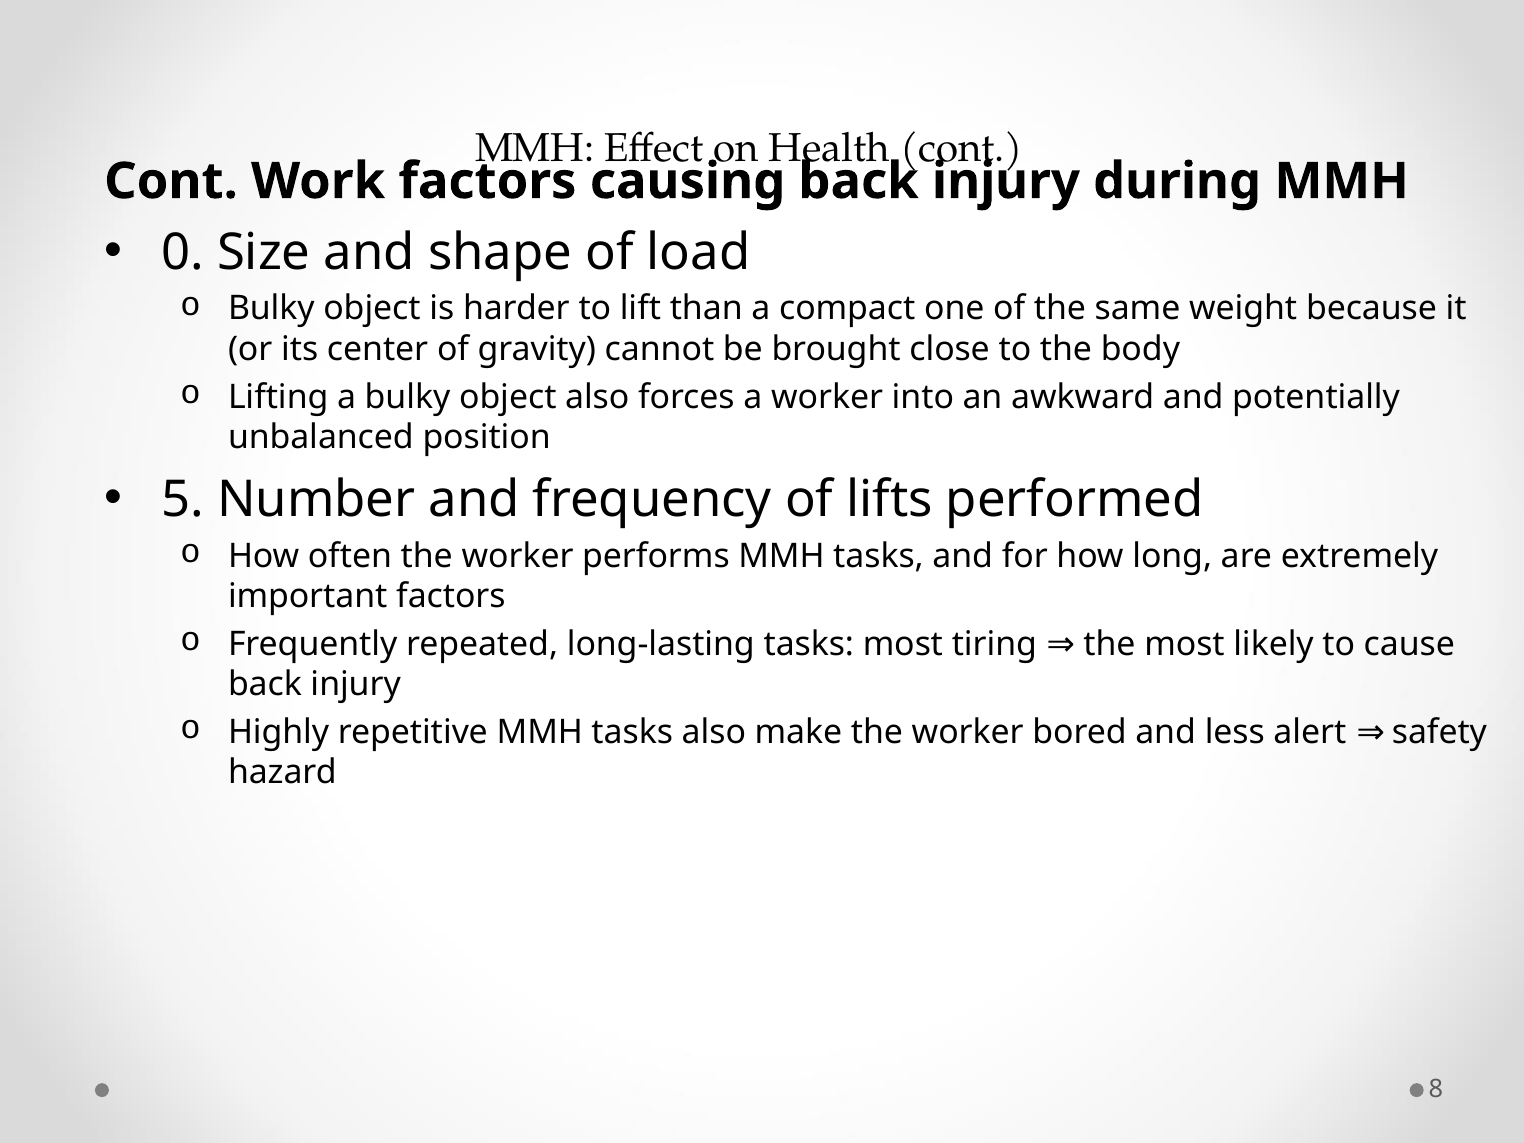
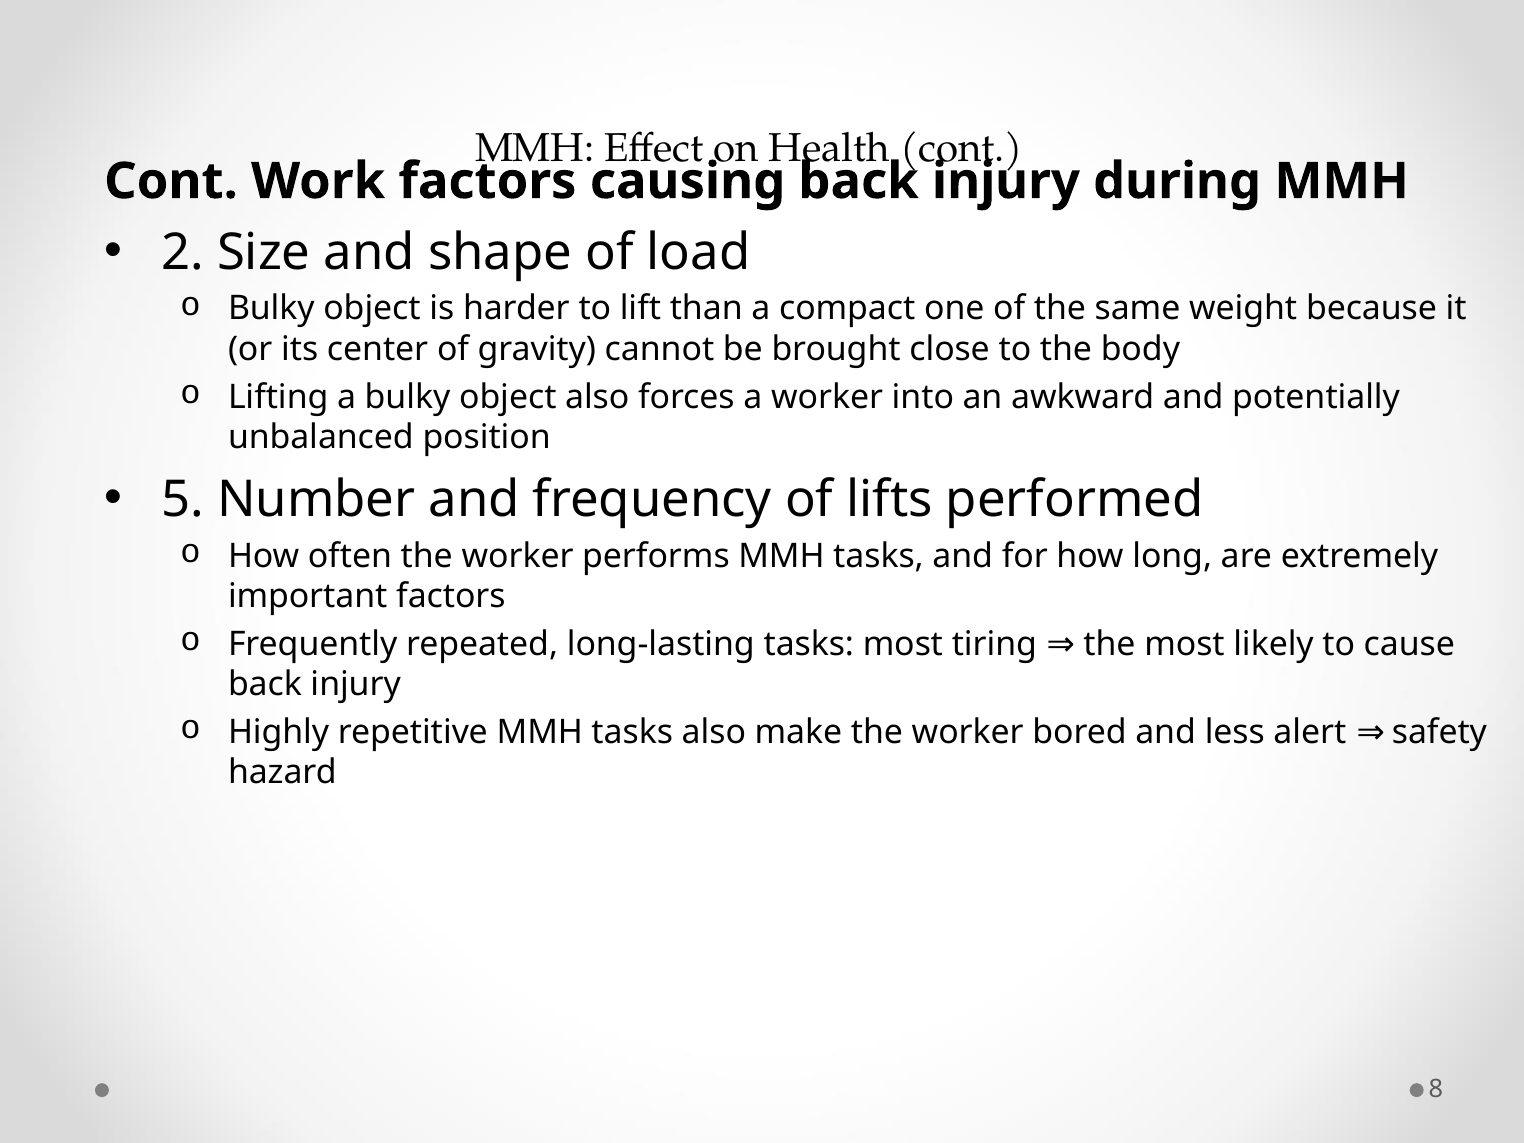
0: 0 -> 2 (183, 252)
